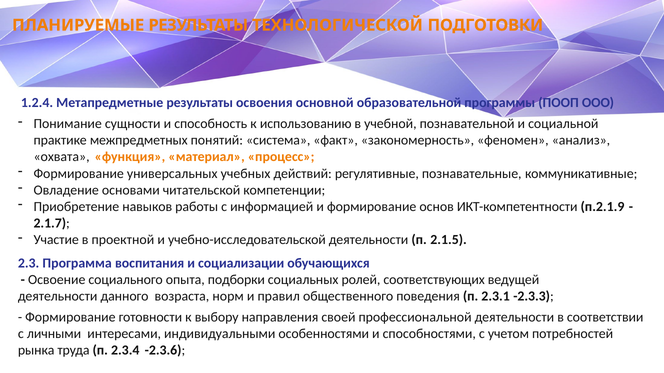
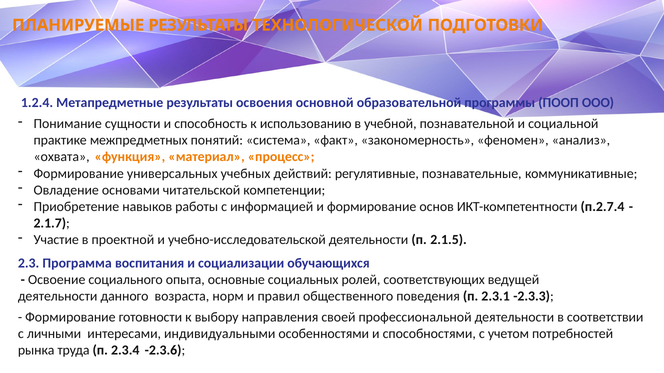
п.2.1.9: п.2.1.9 -> п.2.7.4 (602, 207)
подборки: подборки -> основные (236, 280)
